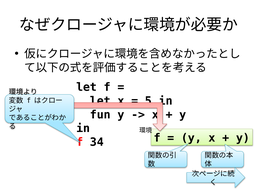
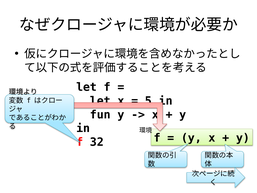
34: 34 -> 32 (97, 142)
